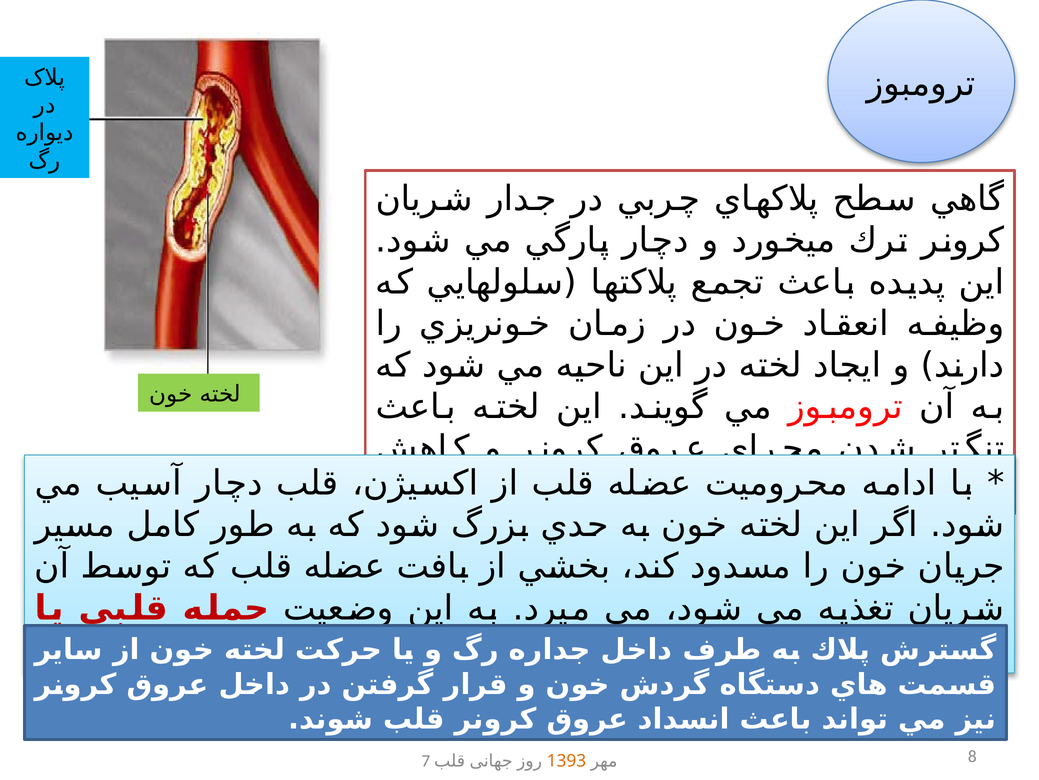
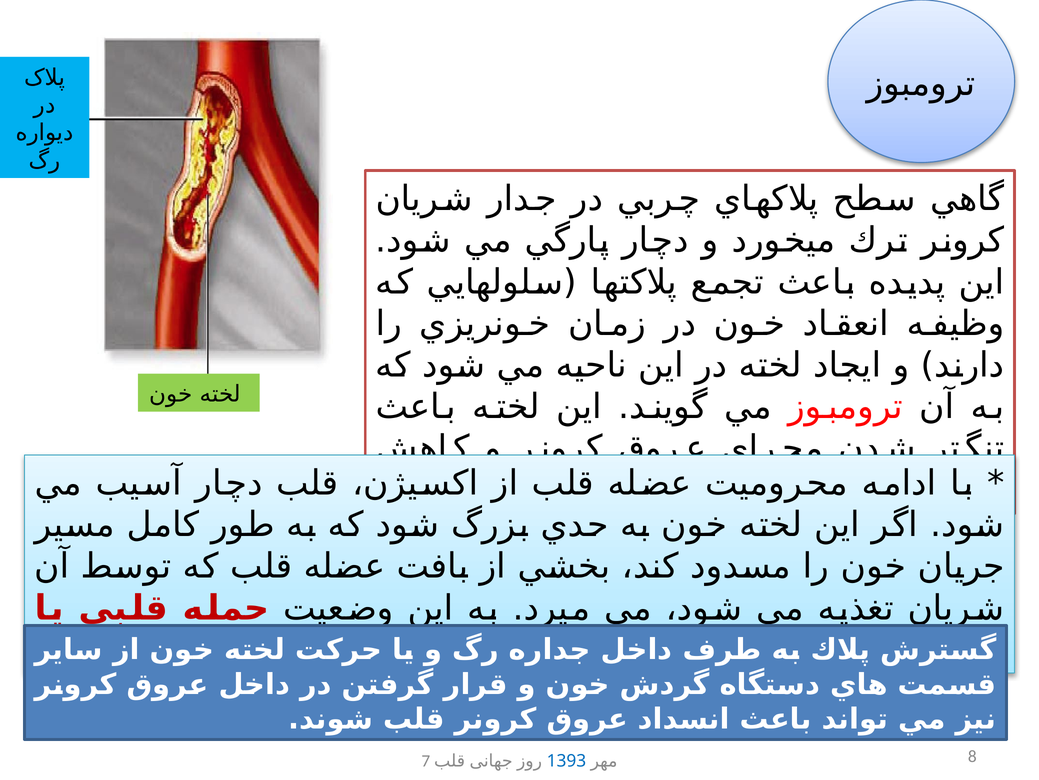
1393 colour: orange -> blue (566, 760)
